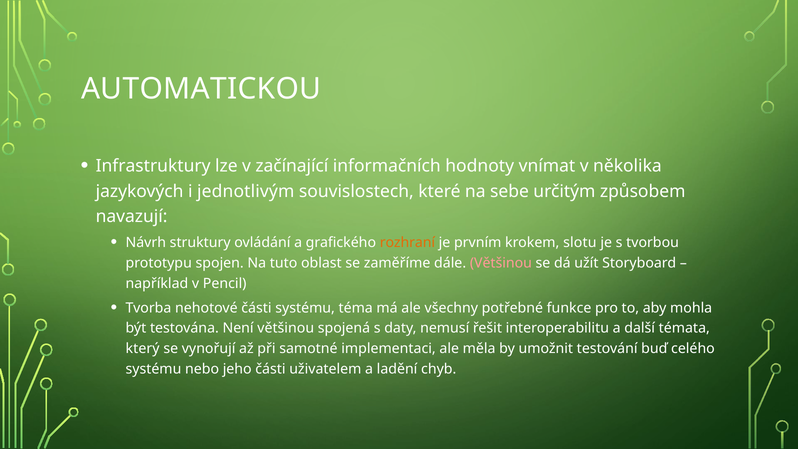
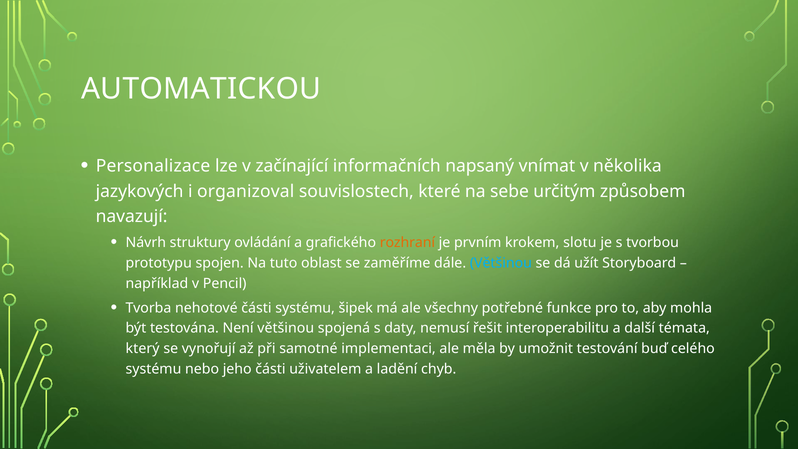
Infrastruktury: Infrastruktury -> Personalizace (153, 166)
hodnoty: hodnoty -> napsaný (480, 166)
jednotlivým: jednotlivým -> organizoval (246, 191)
Většinou colour: pink -> light blue (501, 263)
téma: téma -> šipek (356, 308)
